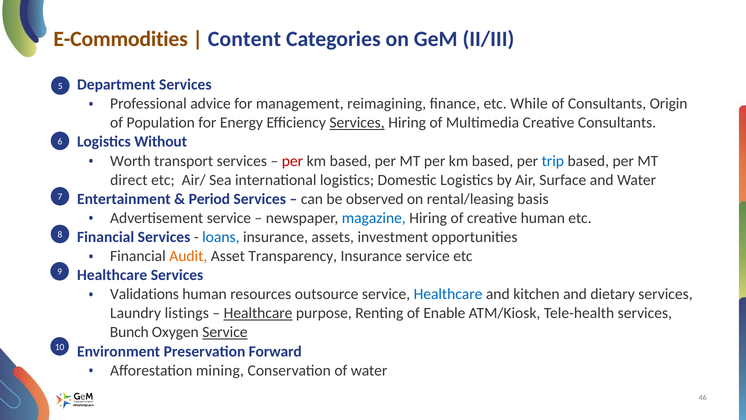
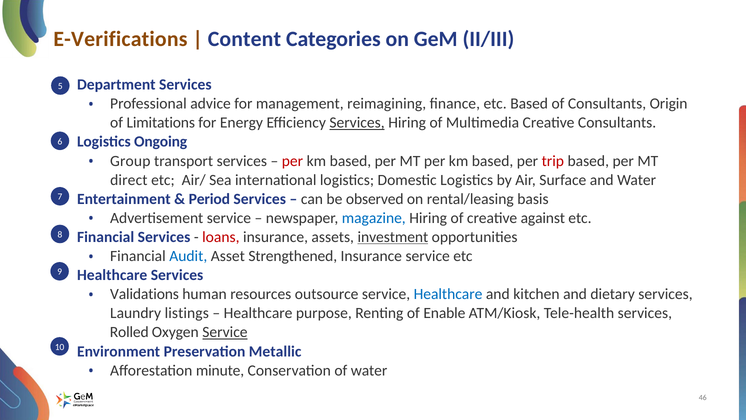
E-Commodities: E-Commodities -> E-Verifications (120, 39)
etc While: While -> Based (529, 104)
Population: Population -> Limitations (161, 123)
Without: Without -> Ongoing (161, 142)
Worth: Worth -> Group (130, 161)
trip colour: blue -> red (553, 161)
creative human: human -> against (543, 218)
loans colour: blue -> red (221, 237)
investment underline: none -> present (393, 237)
Audit colour: orange -> blue (188, 256)
Transparency: Transparency -> Strengthened (293, 256)
Healthcare underline: present -> none (258, 313)
Bunch: Bunch -> Rolled (129, 332)
Forward: Forward -> Metallic (275, 351)
mining: mining -> minute (220, 370)
